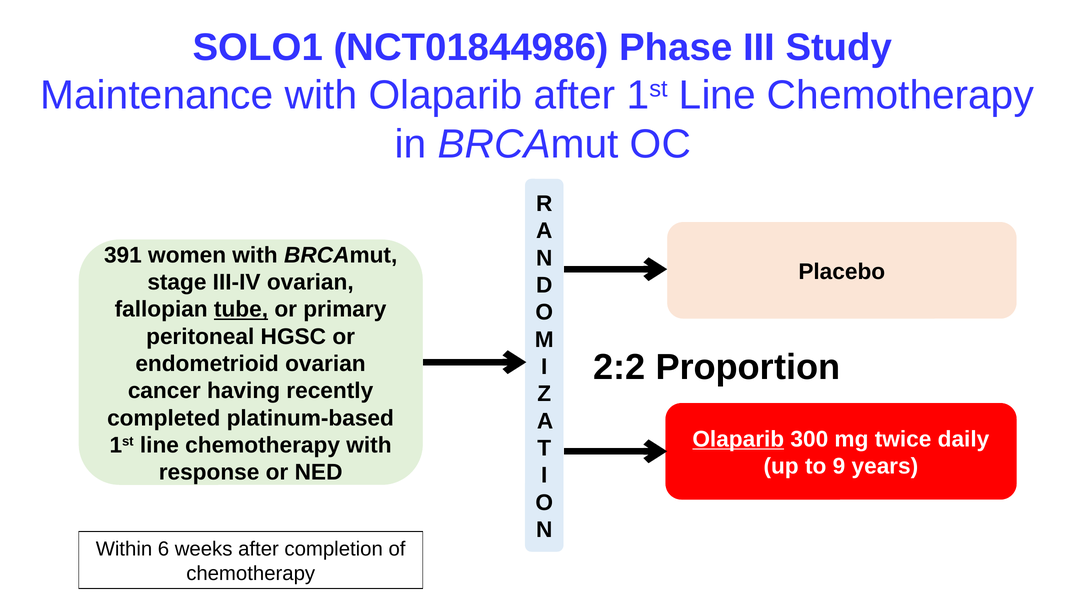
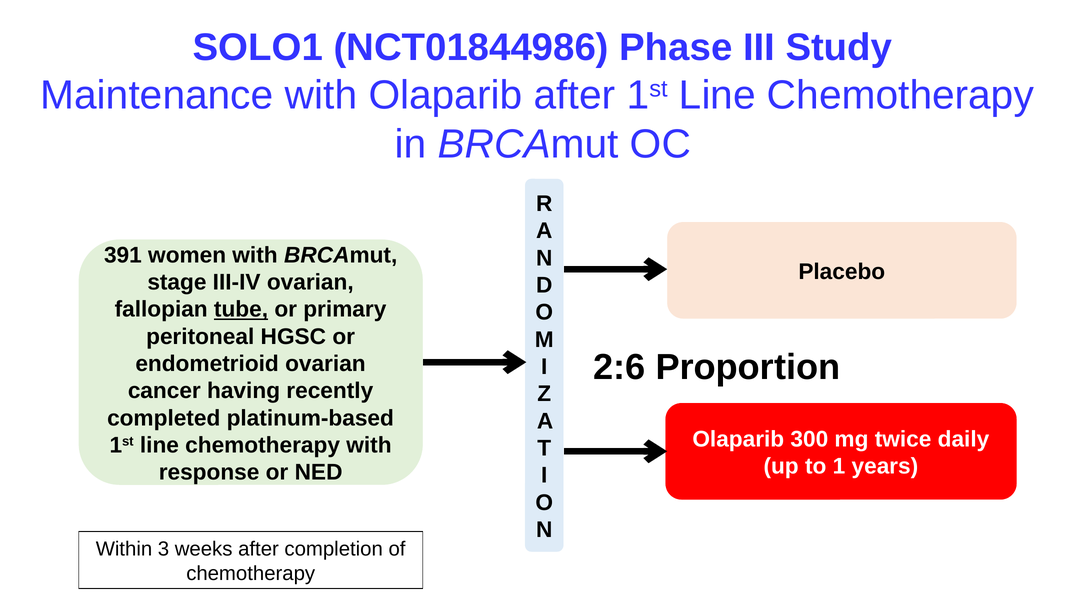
2:2: 2:2 -> 2:6 (619, 367)
Olaparib underline: present -> none (738, 439)
9: 9 -> 1 (839, 466)
6: 6 -> 3 (164, 549)
